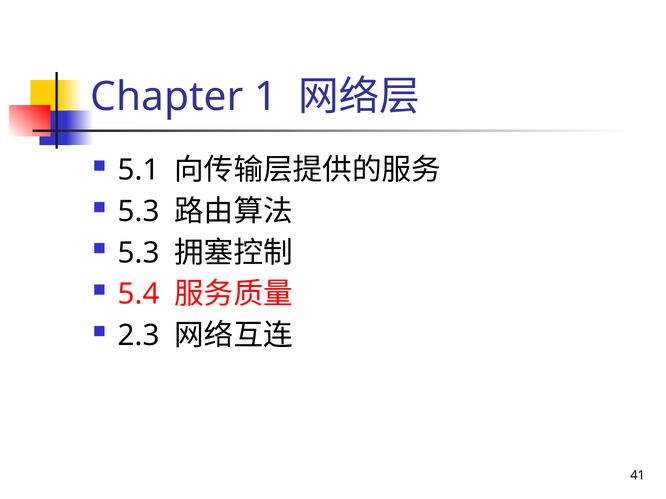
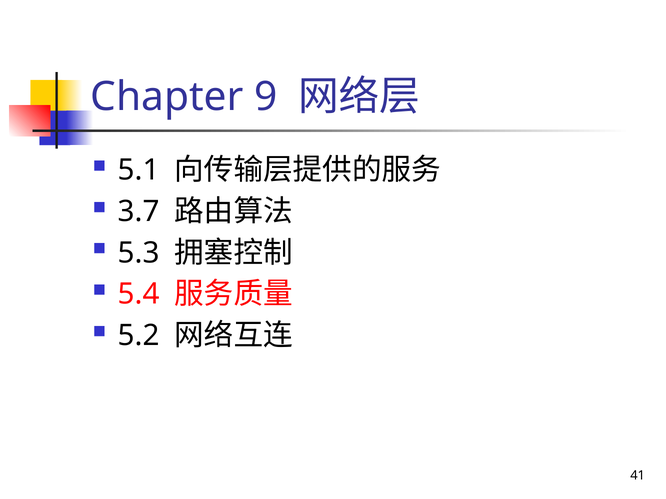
1: 1 -> 9 (266, 97)
5.3: 5.3 -> 3.7 (139, 212)
2.3: 2.3 -> 5.2 (139, 336)
